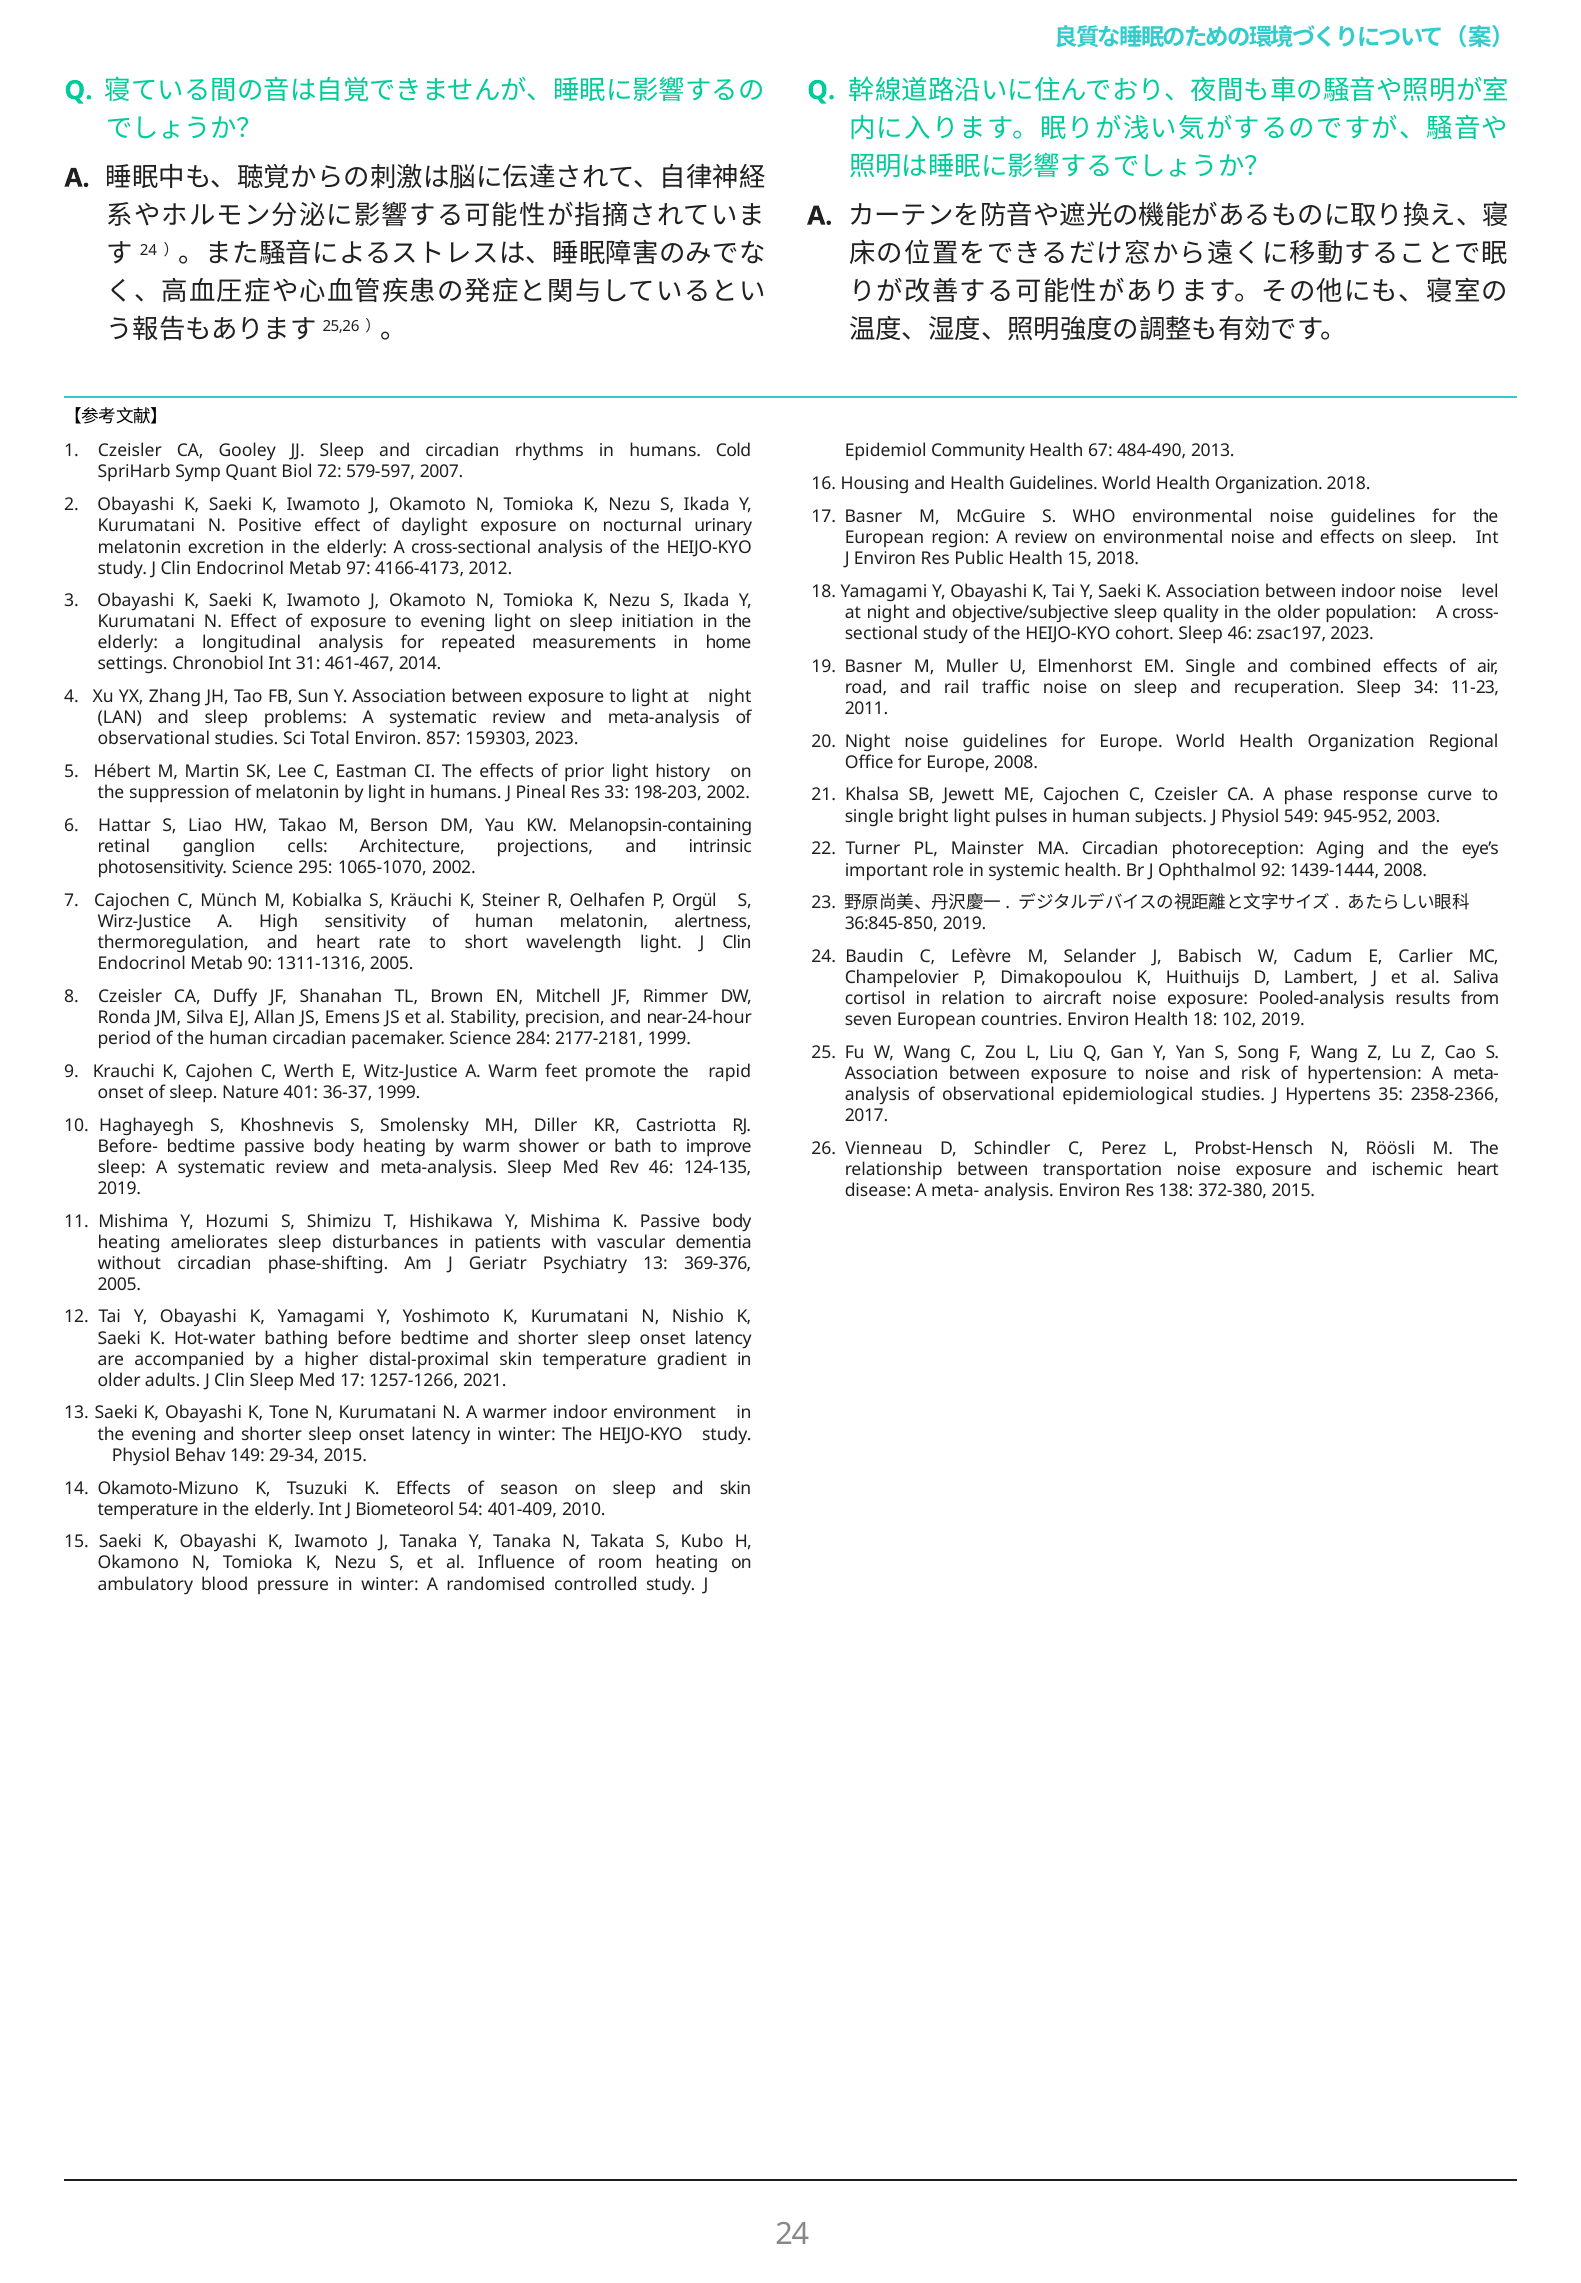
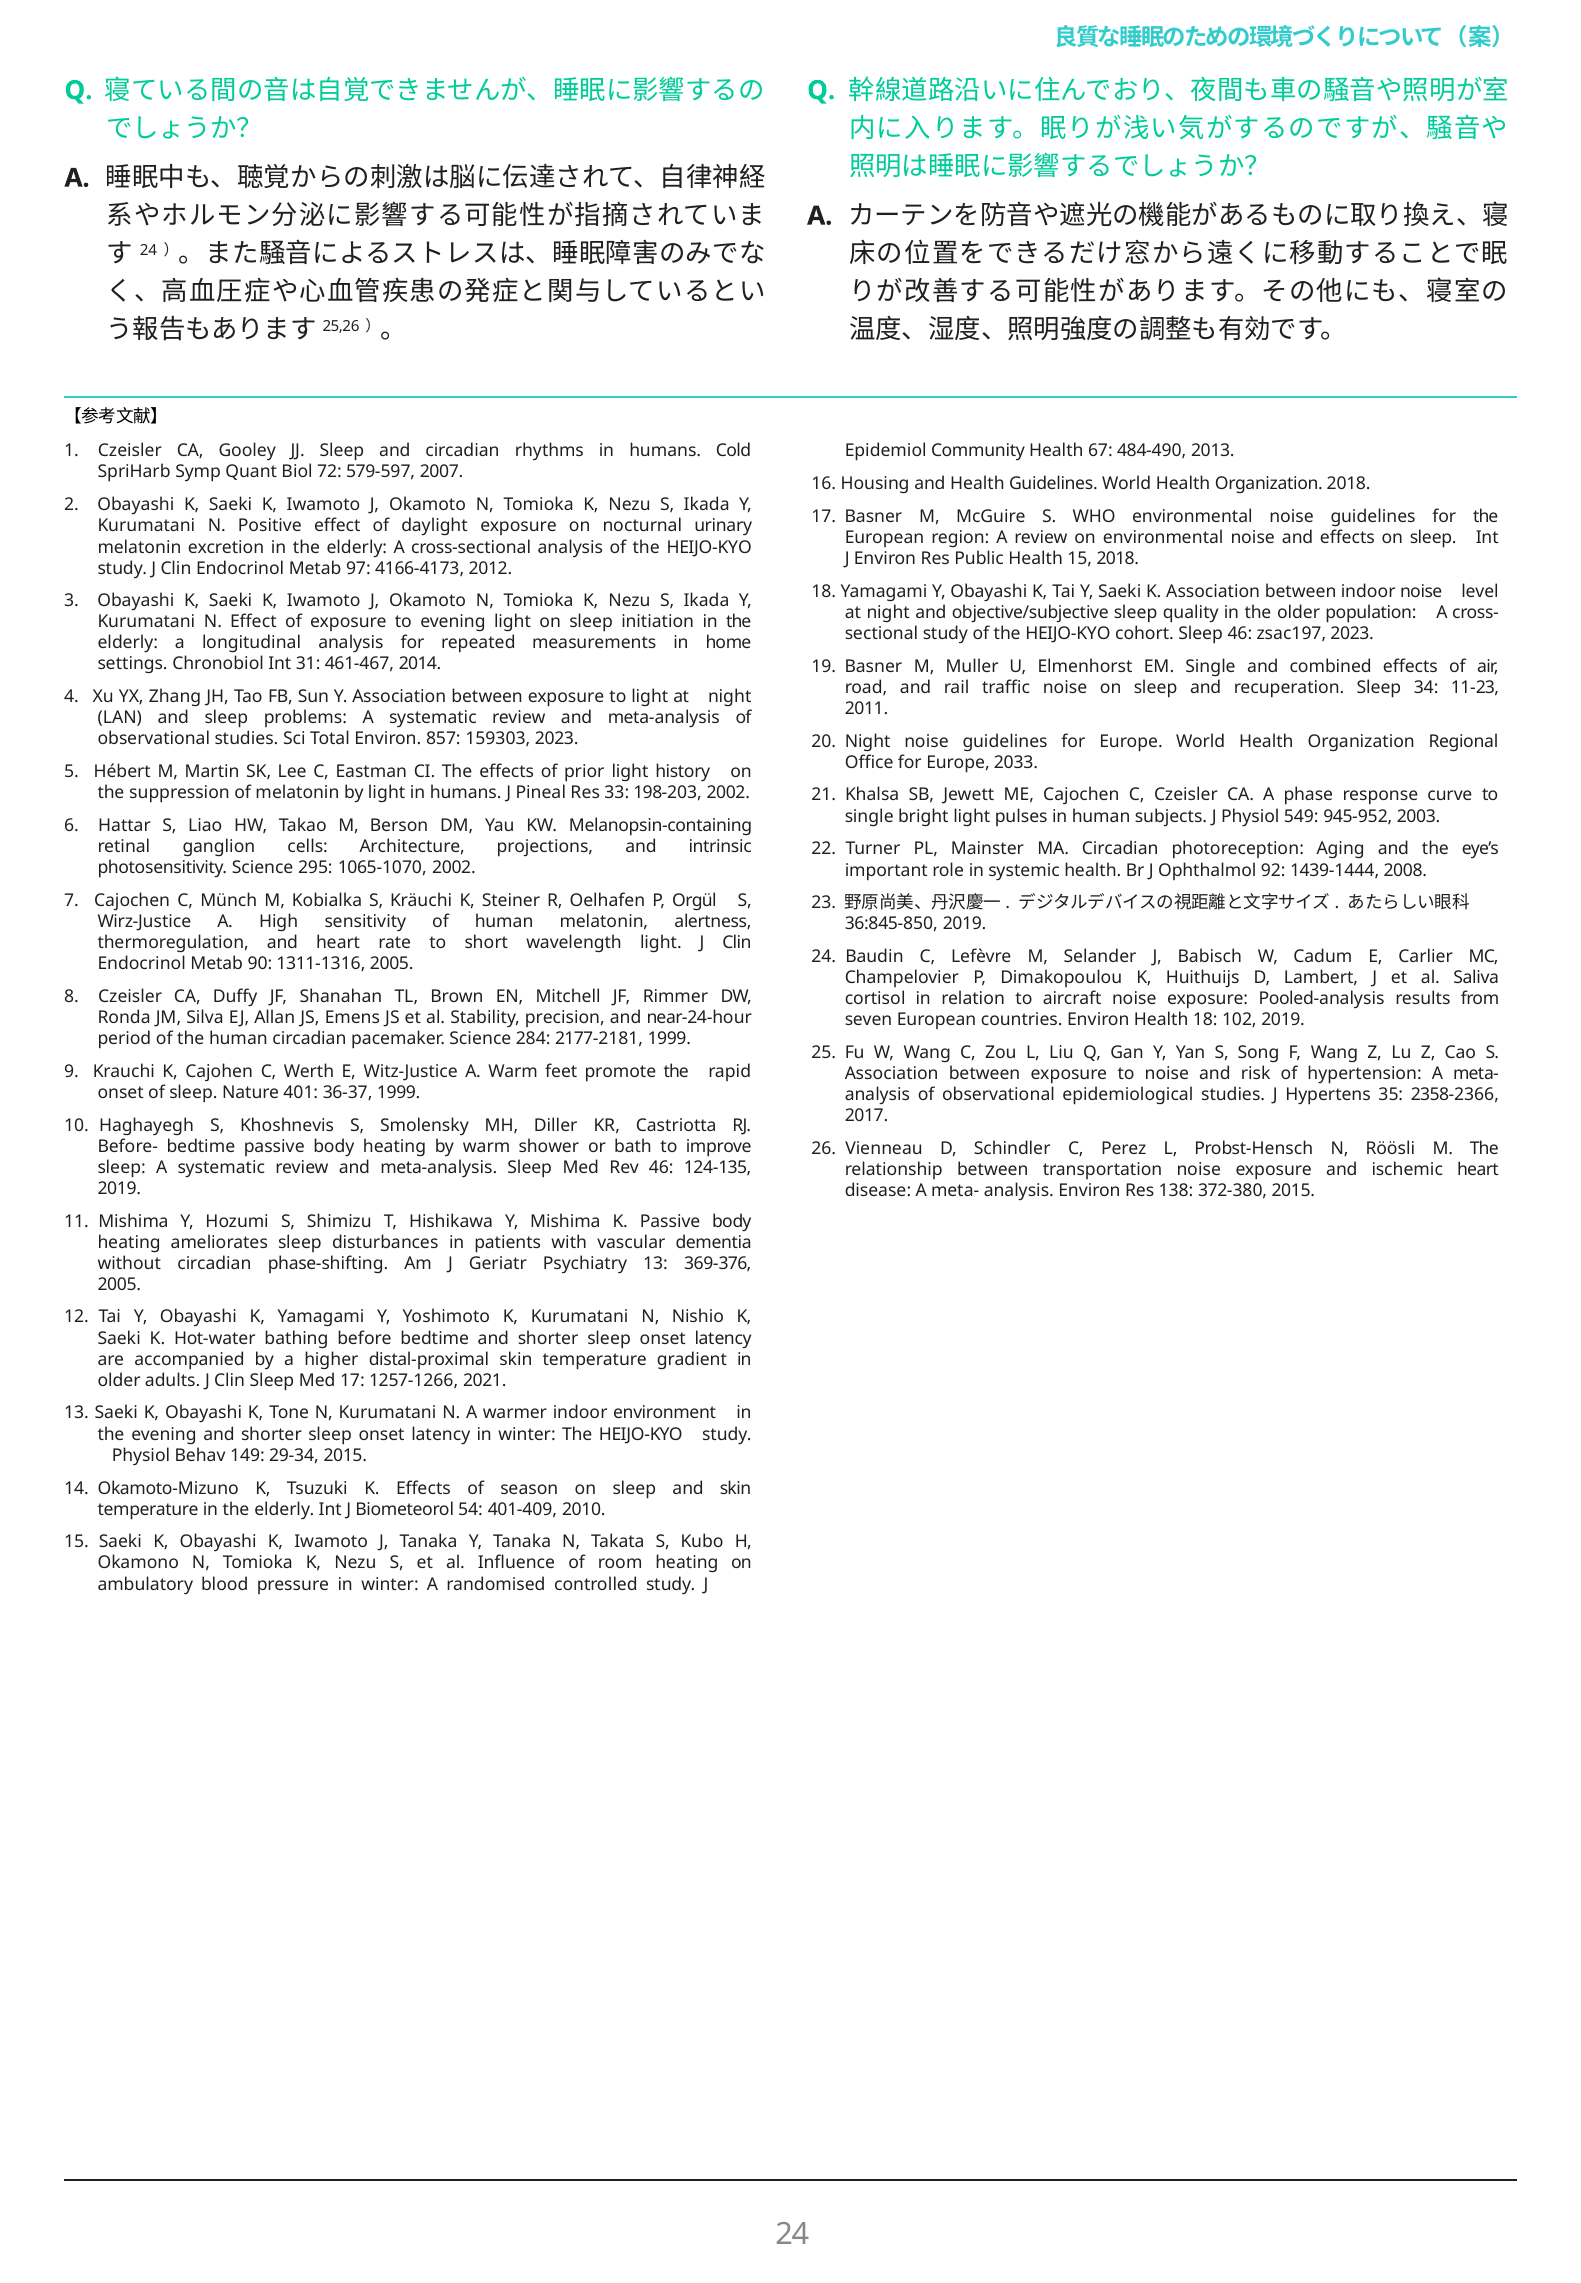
Europe 2008: 2008 -> 2033 (1016, 763)
